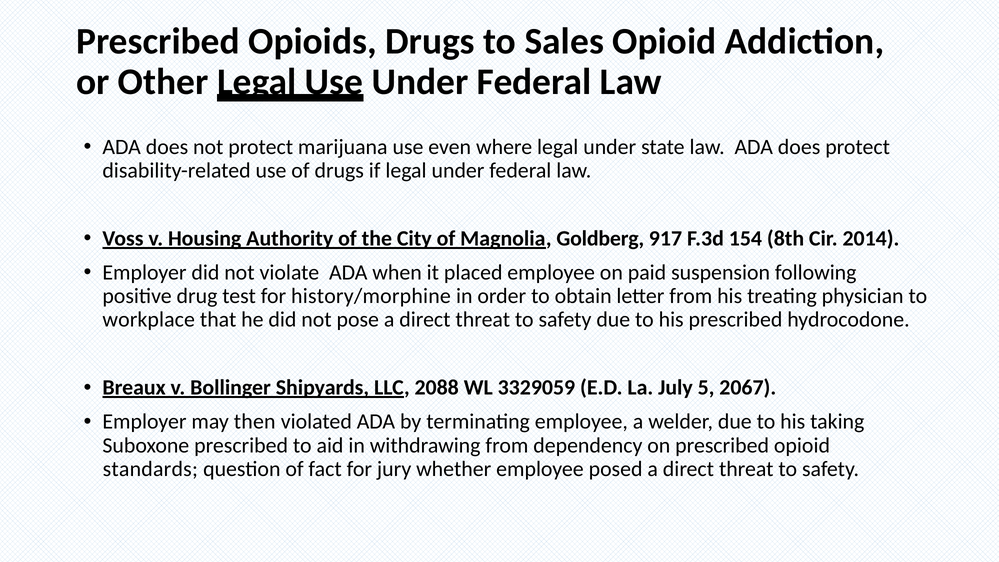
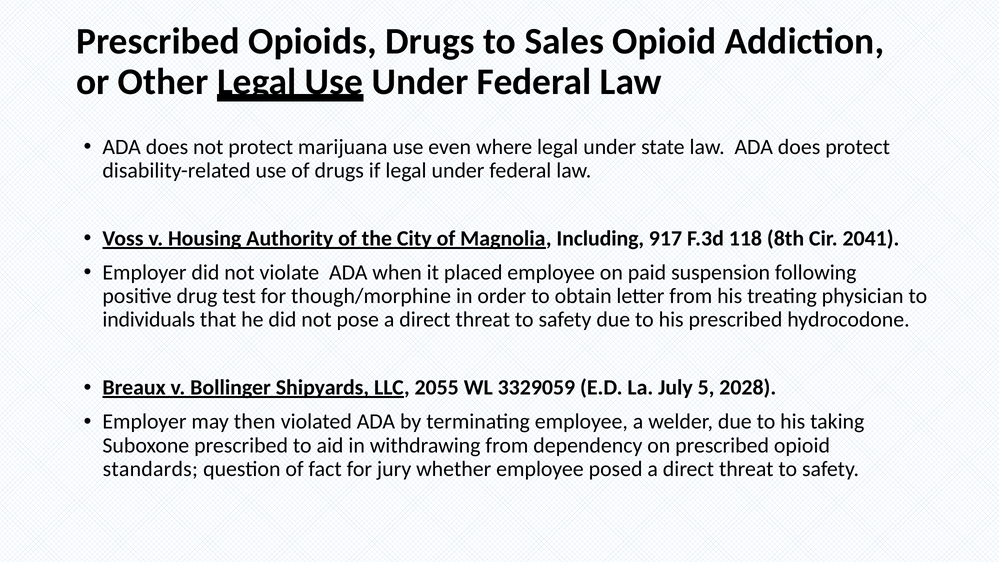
Goldberg: Goldberg -> Including (600, 238)
154: 154 -> 118 (745, 238)
2014: 2014 -> 2041 (871, 238)
history/morphine: history/morphine -> though/morphine (371, 296)
workplace: workplace -> individuals (149, 320)
2088: 2088 -> 2055 (437, 388)
2067: 2067 -> 2028 (748, 388)
